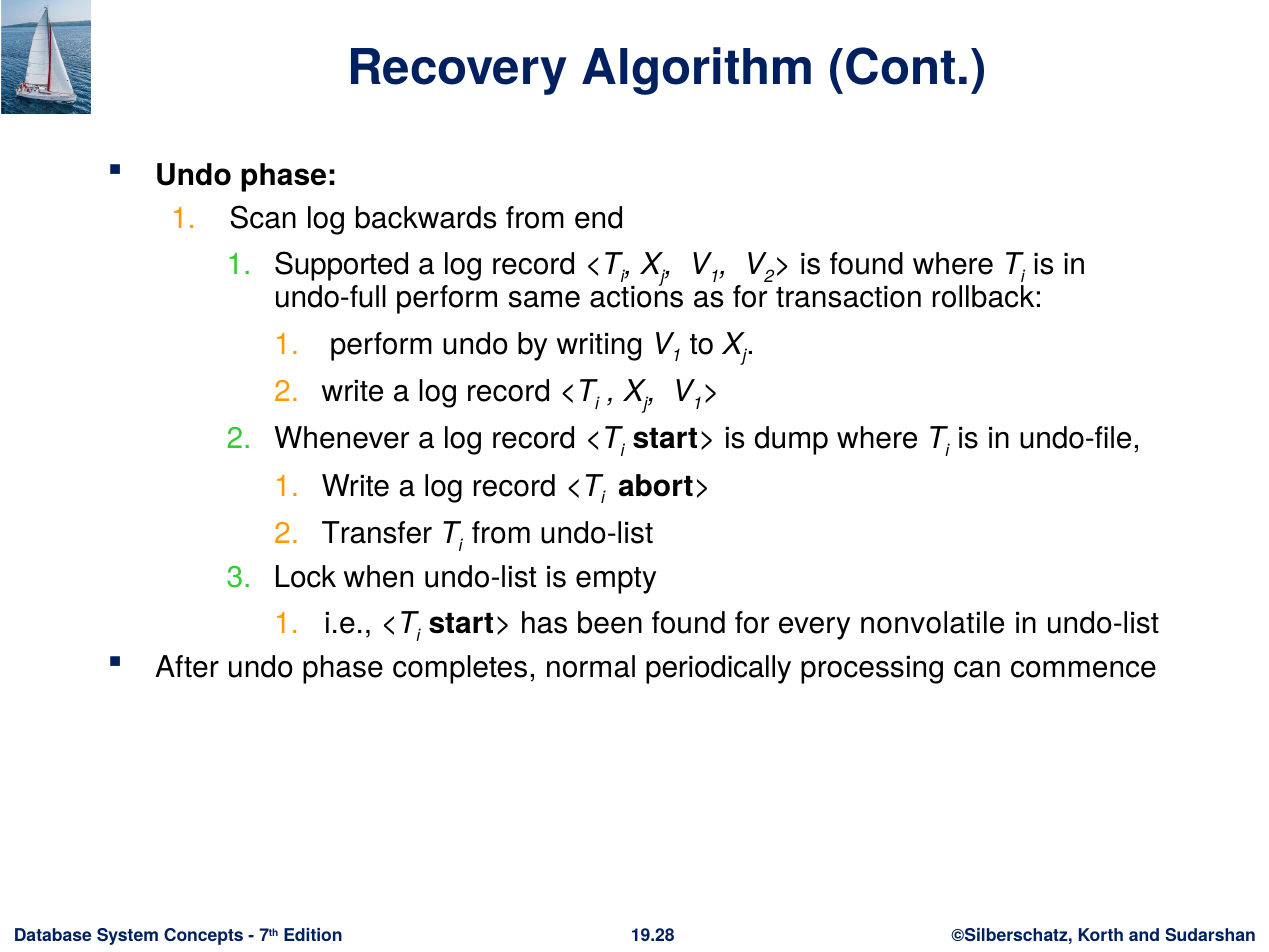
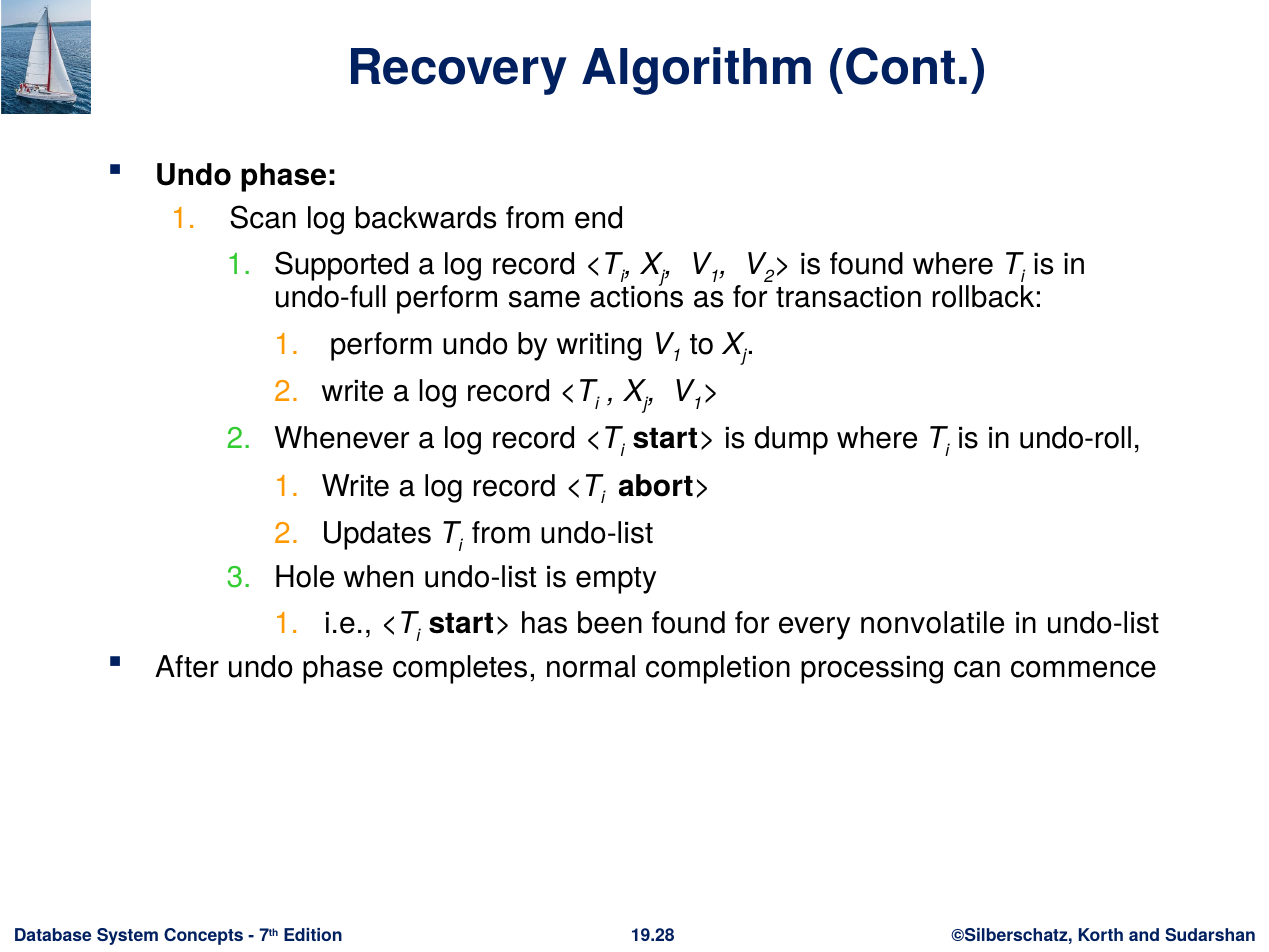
undo-file: undo-file -> undo-roll (1080, 439)
Transfer: Transfer -> Updates (377, 534)
Lock: Lock -> Hole (305, 577)
periodically: periodically -> completion (718, 667)
